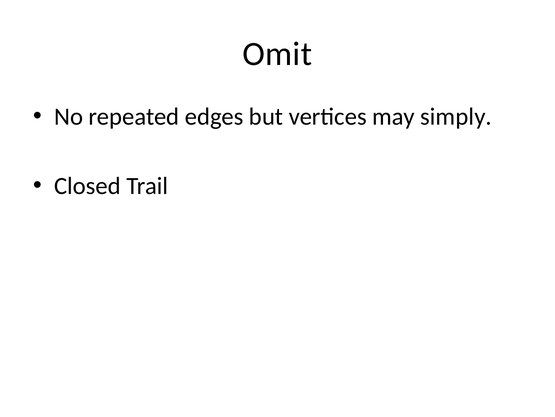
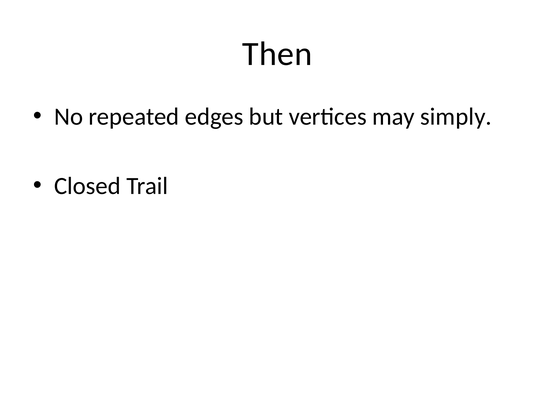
Omit: Omit -> Then (277, 54)
